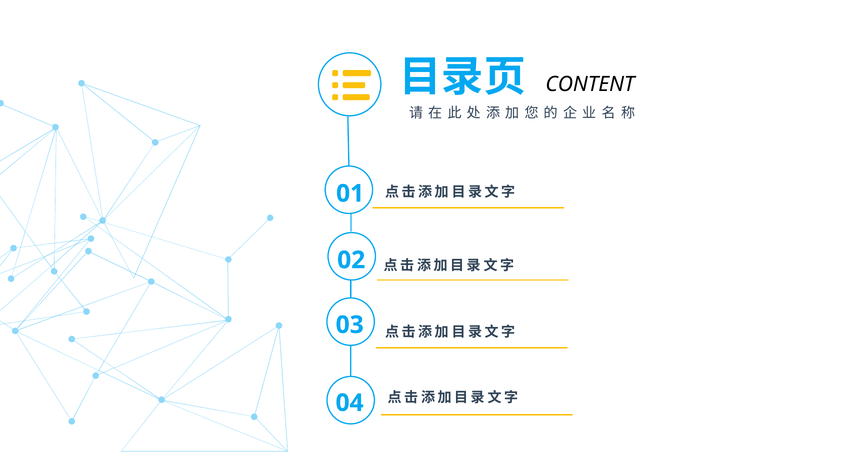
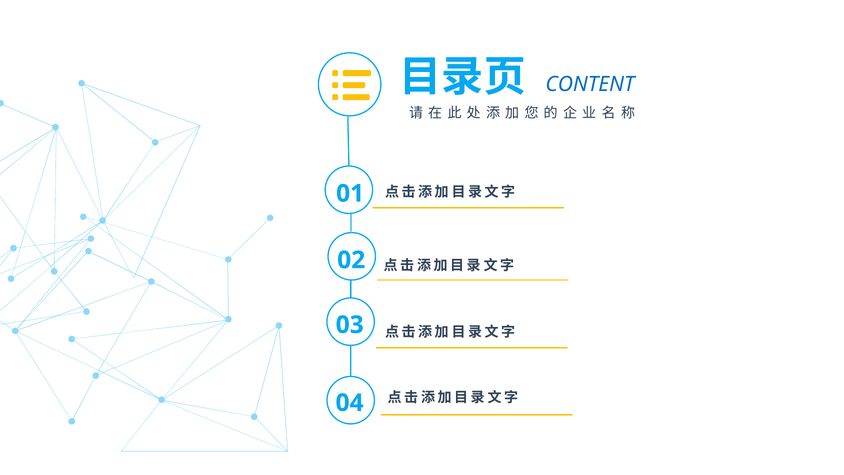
CONTENT colour: black -> blue (590, 84)
